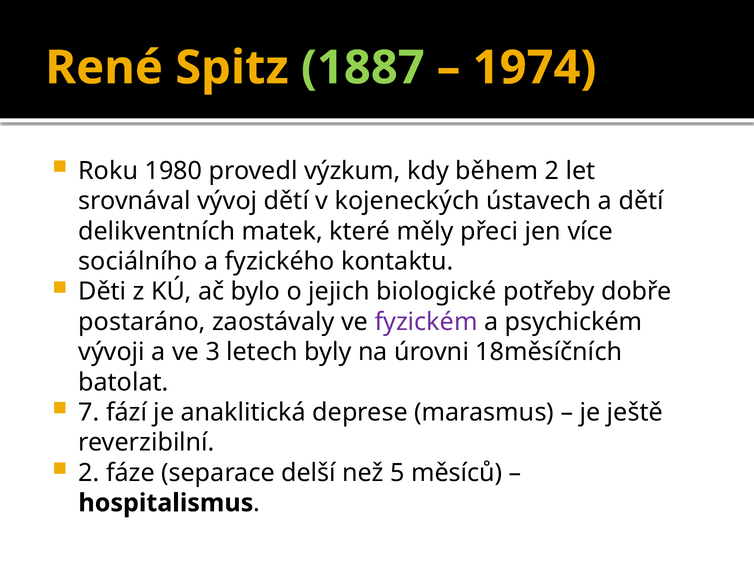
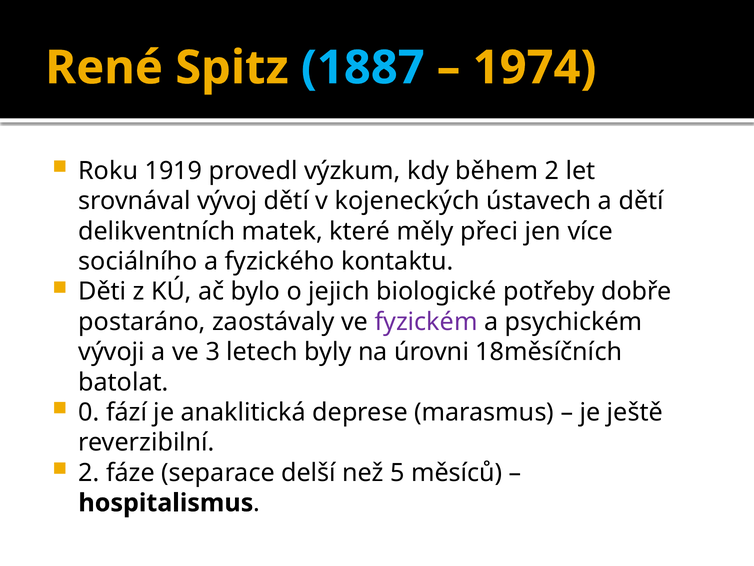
1887 colour: light green -> light blue (363, 68)
1980: 1980 -> 1919 (173, 171)
7: 7 -> 0 (89, 412)
